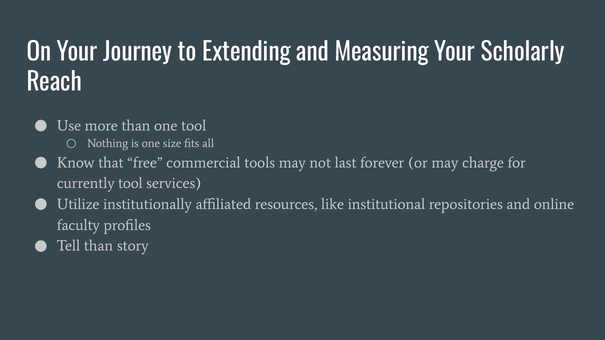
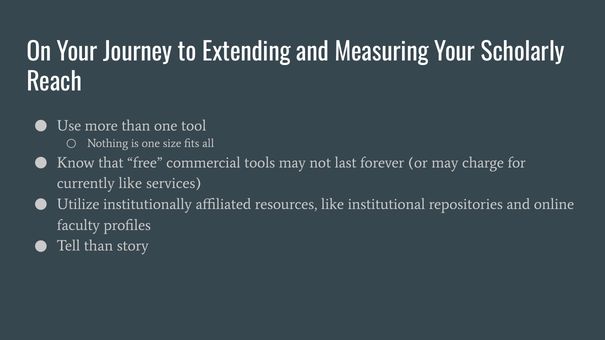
currently tool: tool -> like (130, 184)
